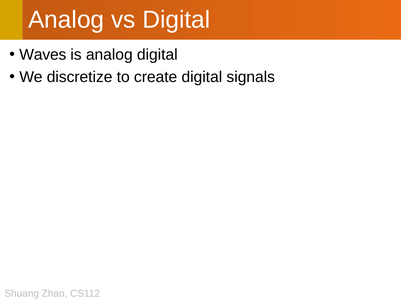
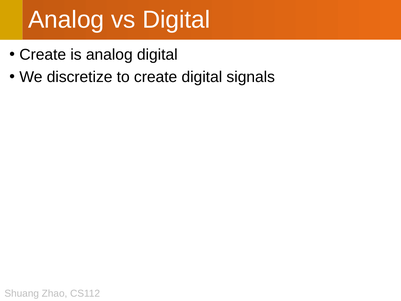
Waves: Waves -> Create (43, 55)
